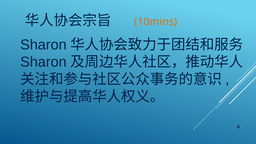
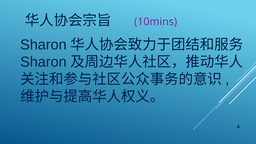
10mins colour: orange -> purple (156, 22)
